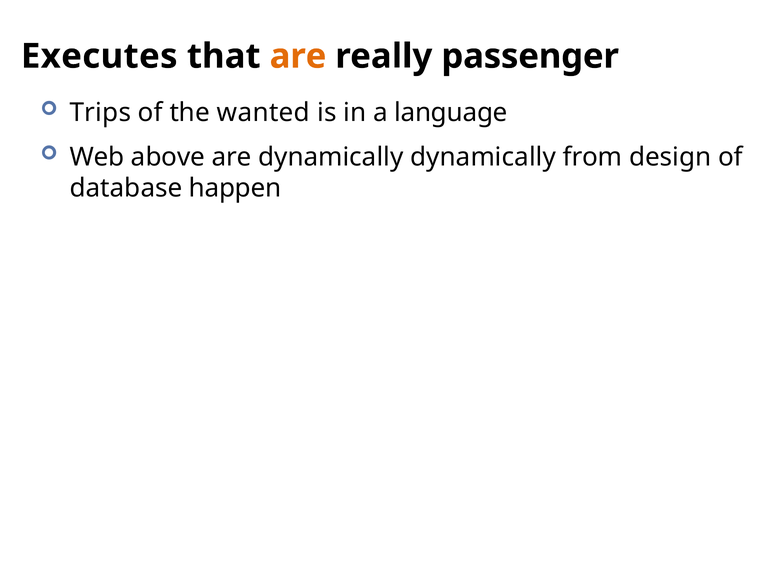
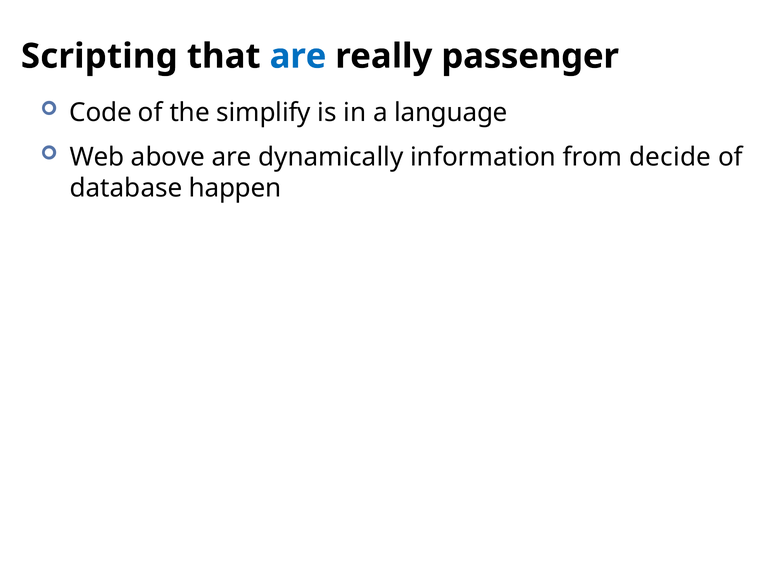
Executes: Executes -> Scripting (99, 56)
are colour: orange -> blue (298, 56)
Trips: Trips -> Code (101, 113)
wanted: wanted -> simplify (264, 113)
dynamically dynamically: dynamically -> information (483, 157)
design: design -> decide (670, 157)
